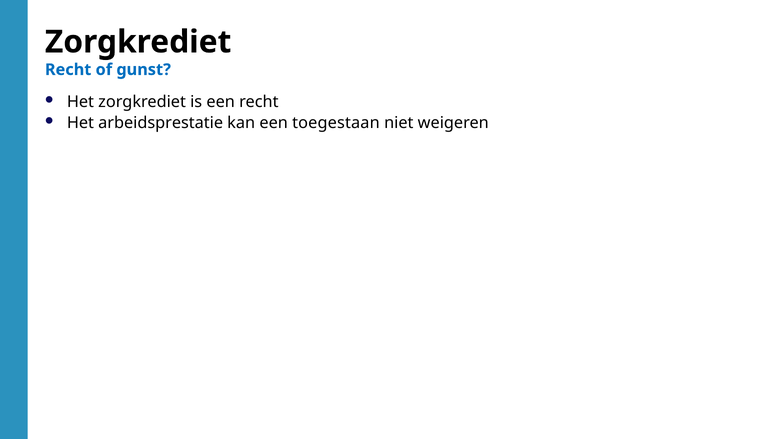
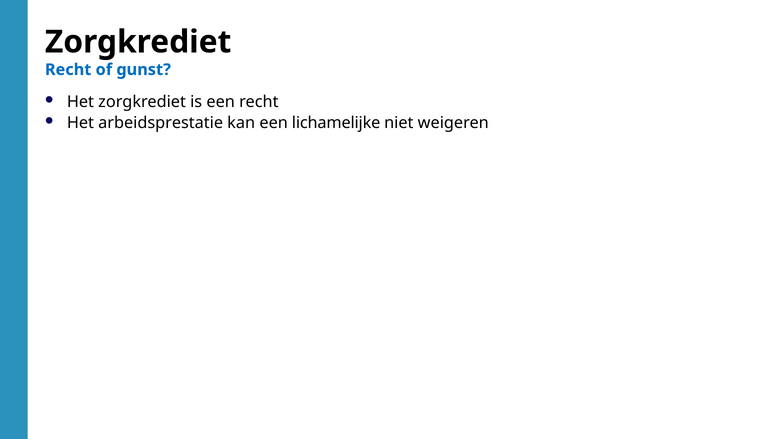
toegestaan: toegestaan -> lichamelijke (336, 123)
